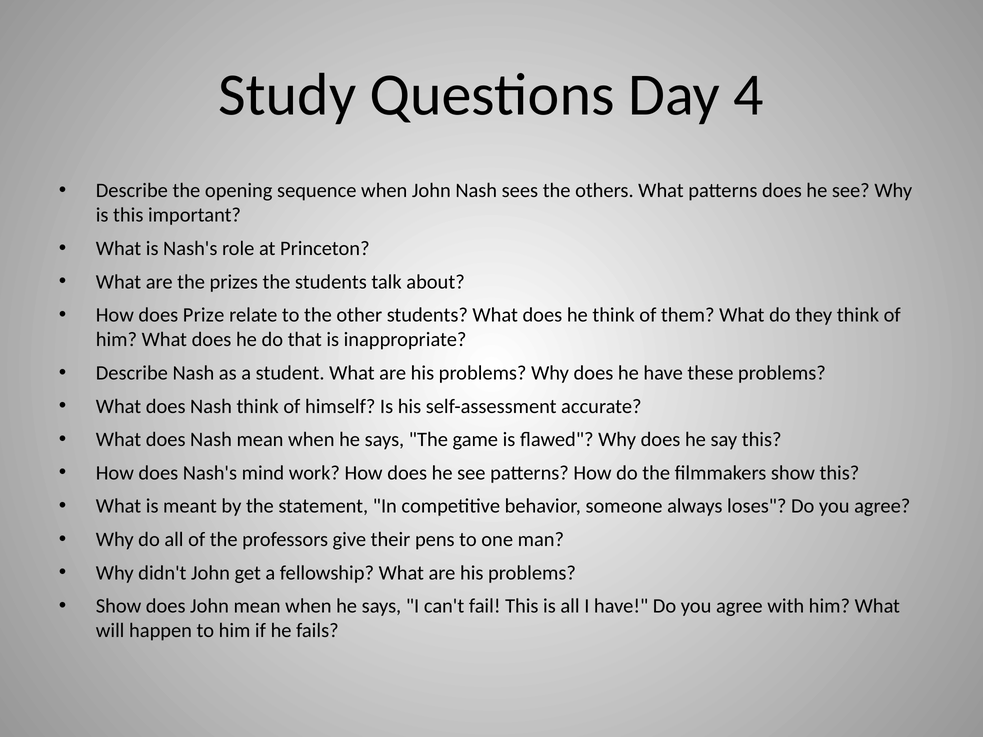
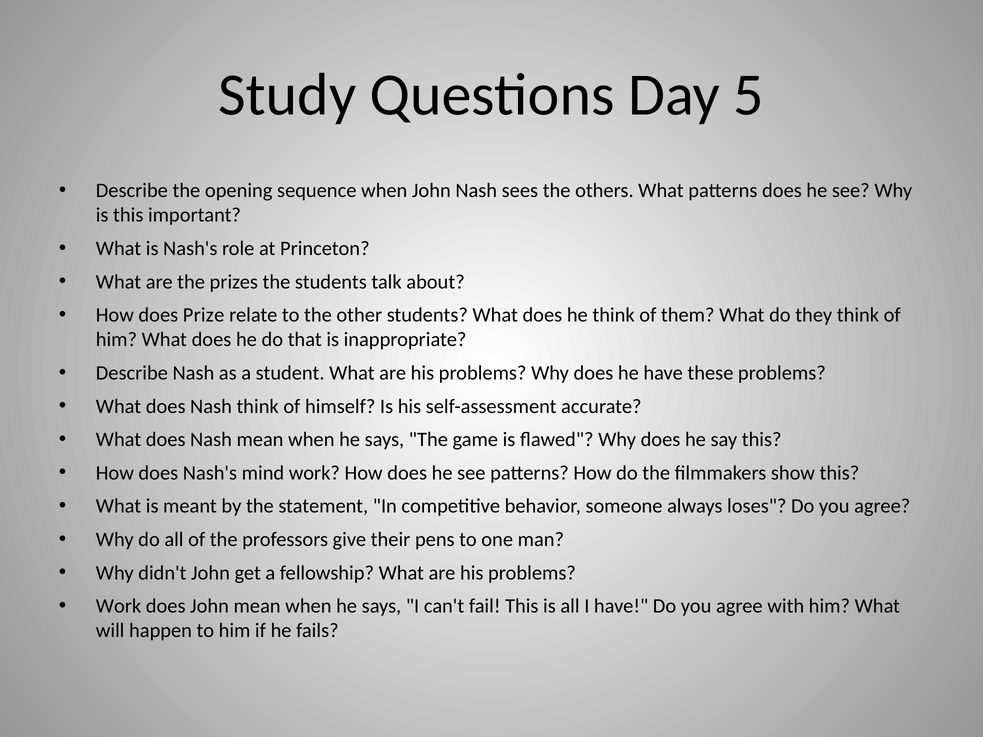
4: 4 -> 5 (749, 95)
Show: Show -> Work (119, 606)
